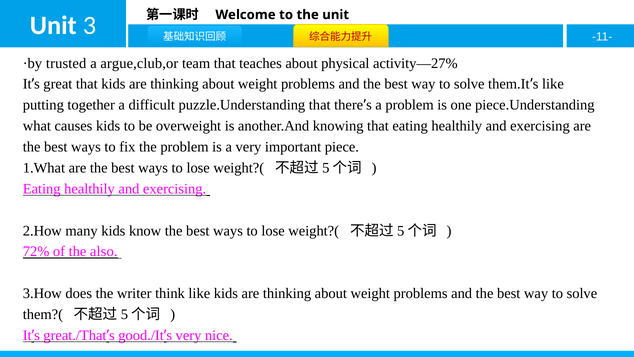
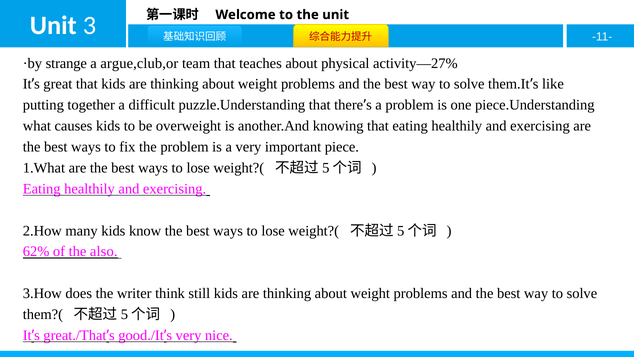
trusted: trusted -> strange (66, 63)
72%: 72% -> 62% (36, 251)
think like: like -> still (199, 293)
